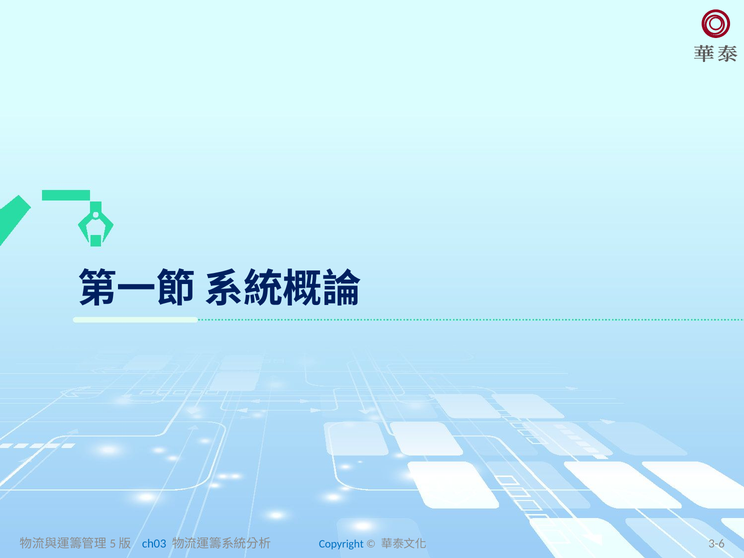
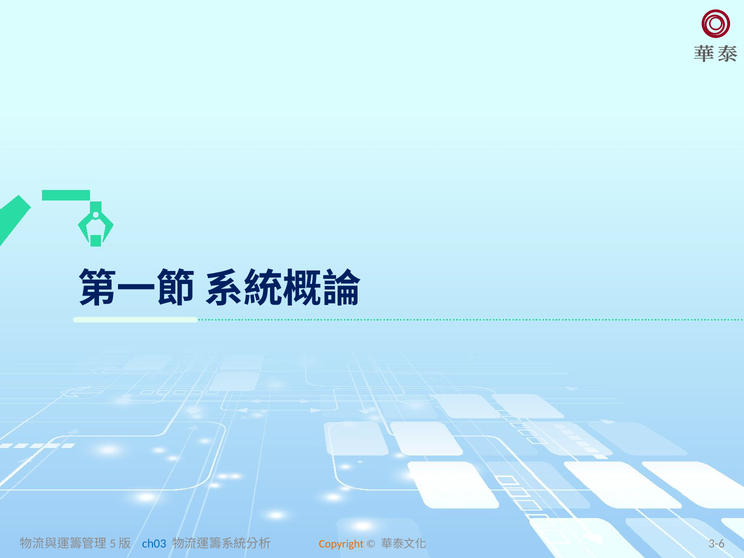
Copyright colour: blue -> orange (341, 544)
